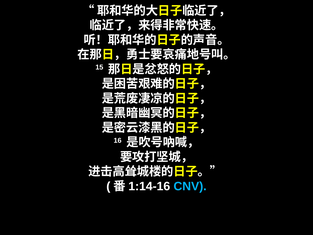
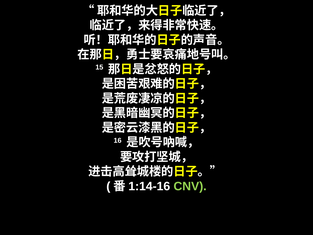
CNV colour: light blue -> light green (190, 186)
